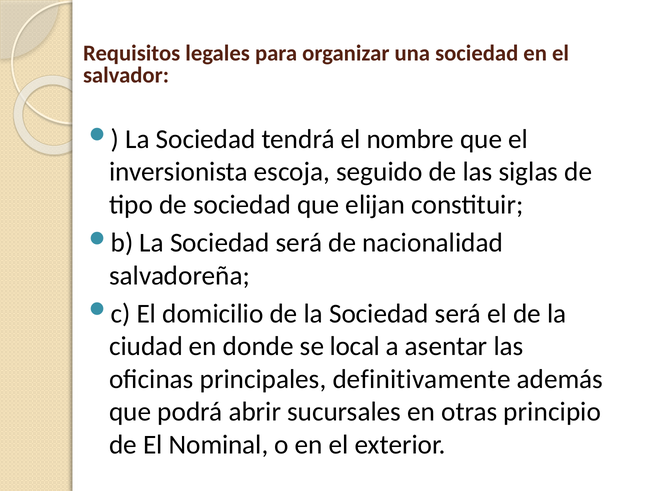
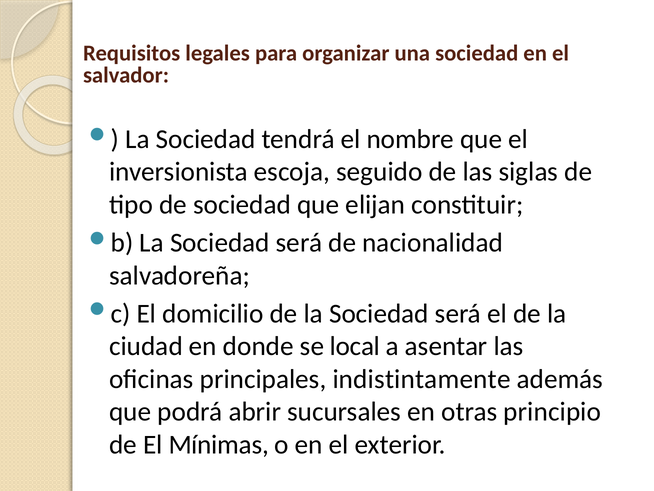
definitivamente: definitivamente -> indistintamente (422, 379)
Nominal: Nominal -> Mínimas (219, 444)
